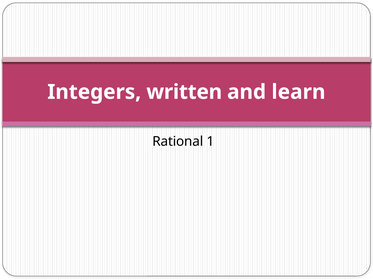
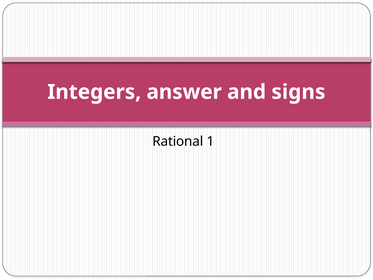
written: written -> answer (184, 92)
learn: learn -> signs (298, 92)
